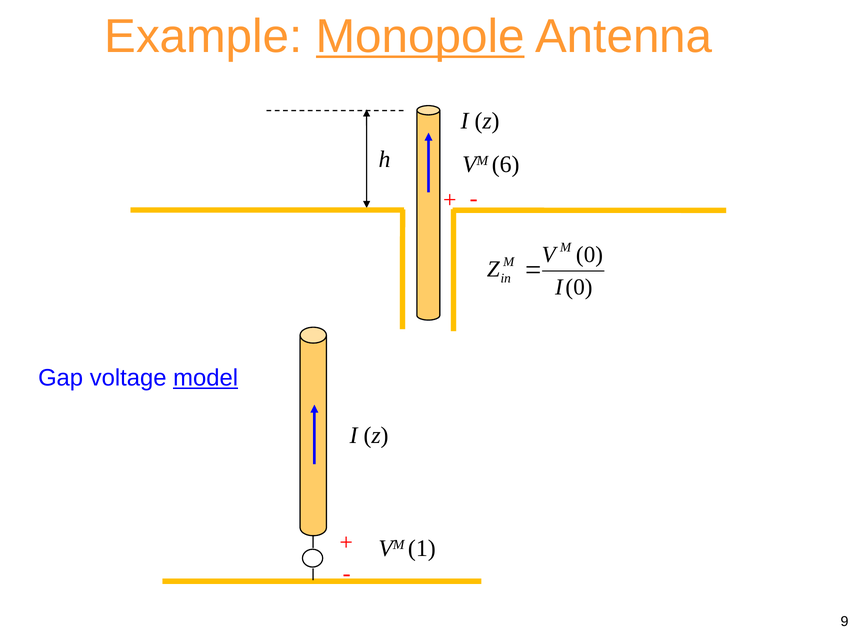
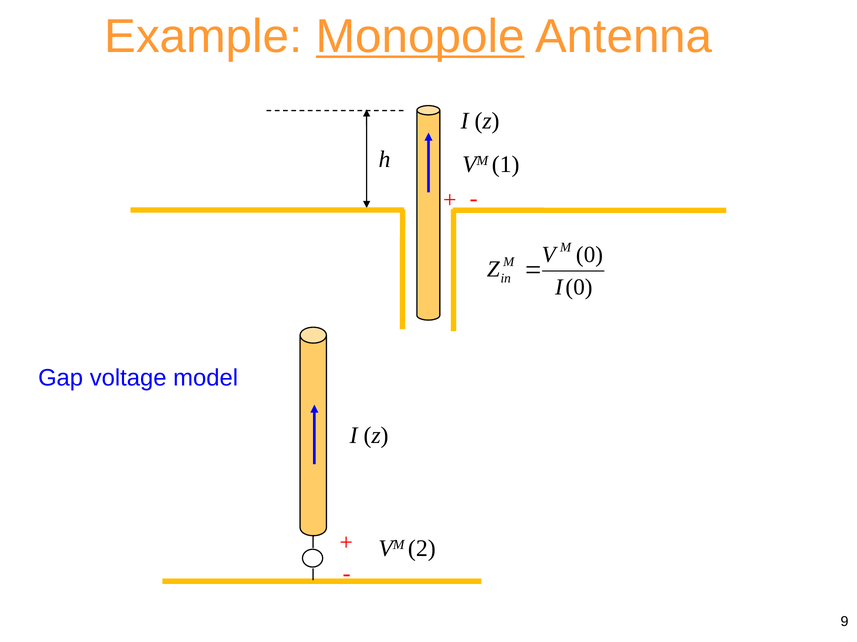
6: 6 -> 1 (506, 165)
model underline: present -> none (206, 378)
1: 1 -> 2 (422, 549)
